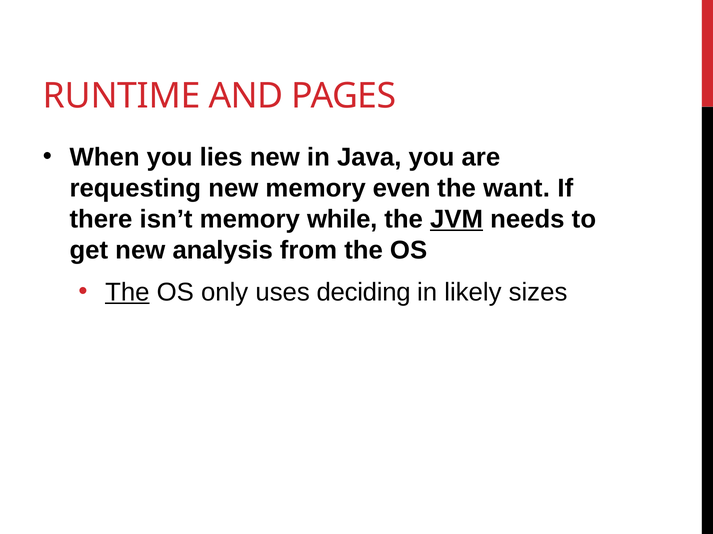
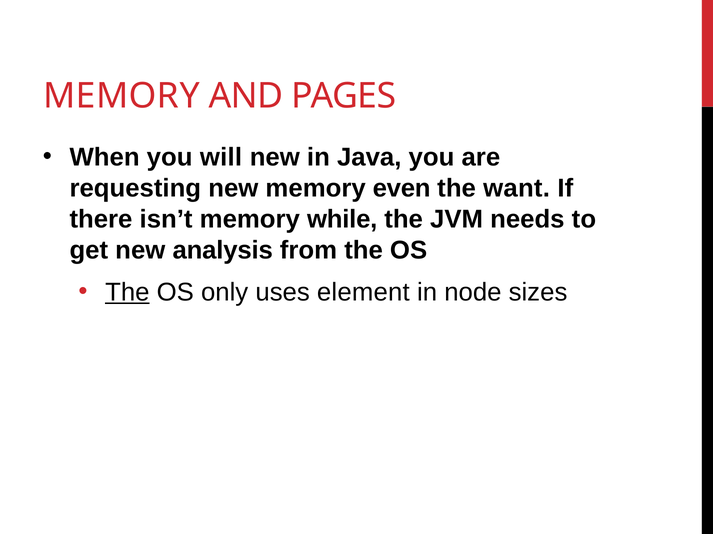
RUNTIME: RUNTIME -> MEMORY (121, 96)
lies: lies -> will (221, 158)
JVM underline: present -> none (457, 219)
deciding: deciding -> element (363, 292)
likely: likely -> node (473, 292)
